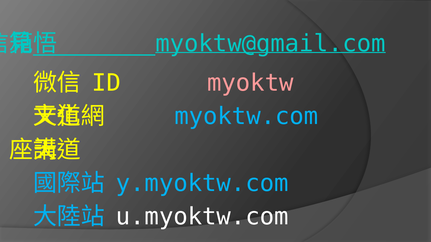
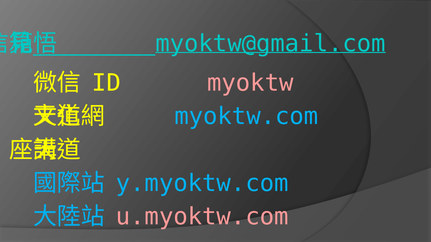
u.myoktw.com colour: white -> pink (202, 217)
